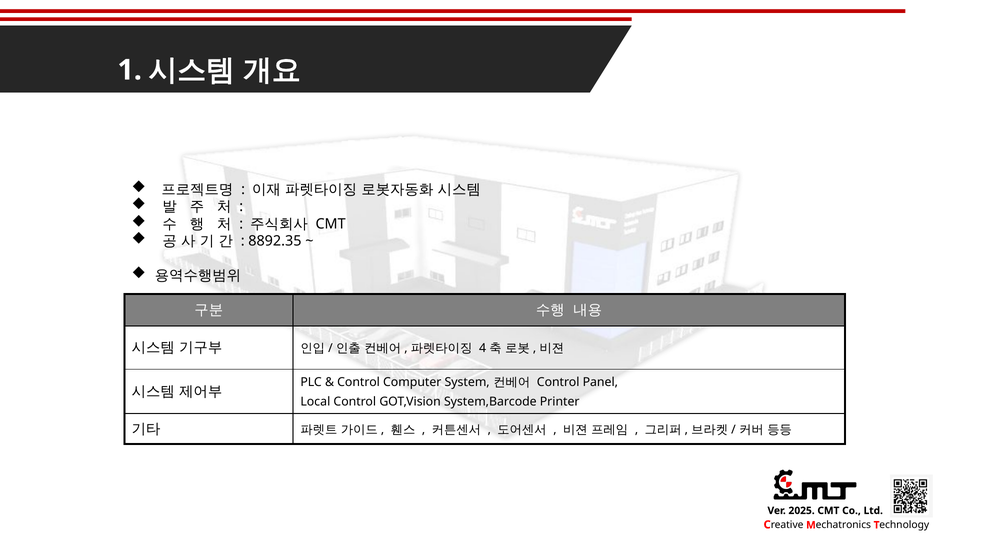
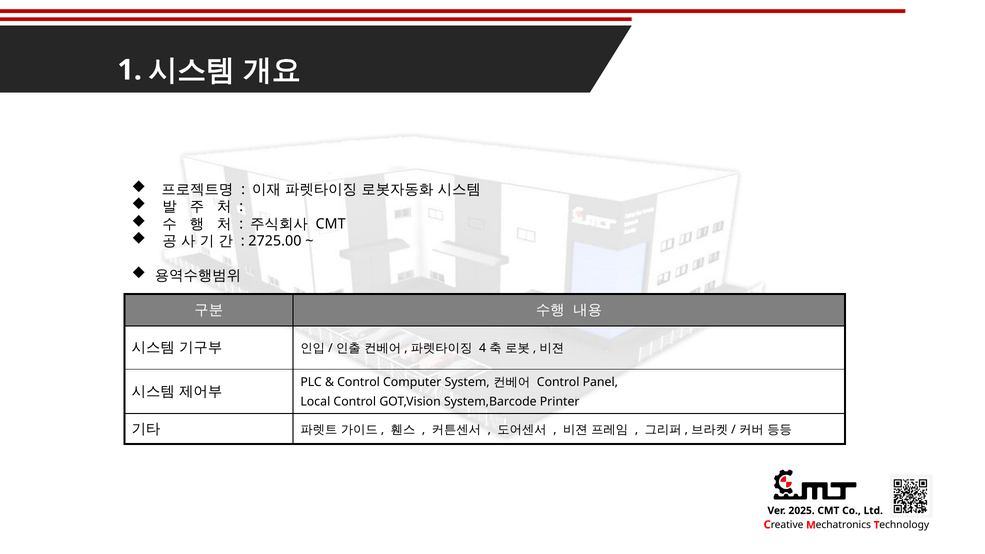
8892.35: 8892.35 -> 2725.00 (275, 241)
